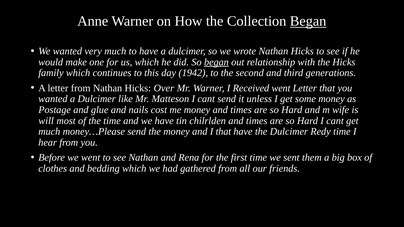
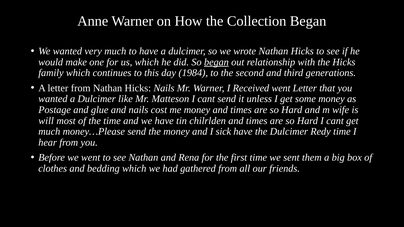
Began underline: present -> none (308, 21)
1942: 1942 -> 1984 (193, 73)
Hicks Over: Over -> Nails (164, 88)
I that: that -> sick (223, 132)
